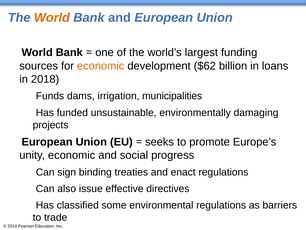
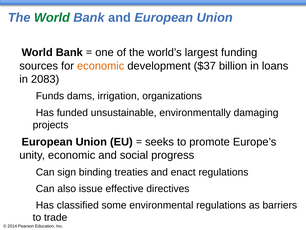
World colour: orange -> green (52, 18)
$62: $62 -> $37 (205, 66)
2018: 2018 -> 2083 (45, 79)
municipalities: municipalities -> organizations (172, 96)
